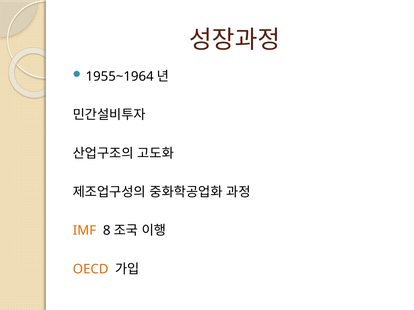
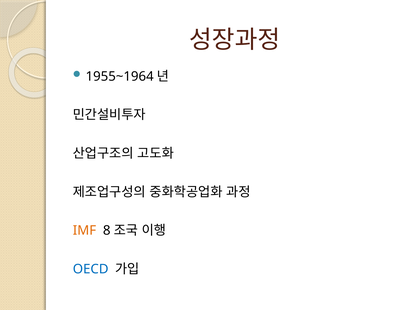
OECD colour: orange -> blue (91, 270)
